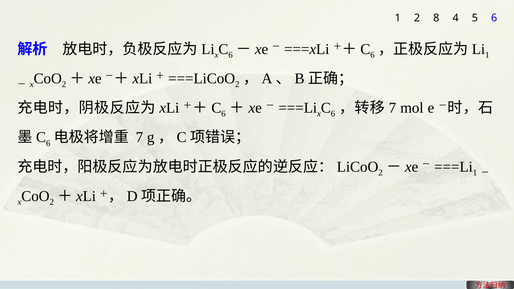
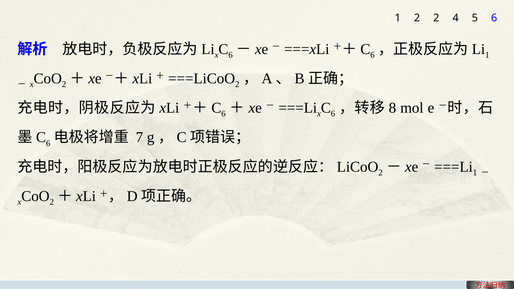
2 8: 8 -> 2 (436, 18)
7: 7 -> 8 (392, 108)
